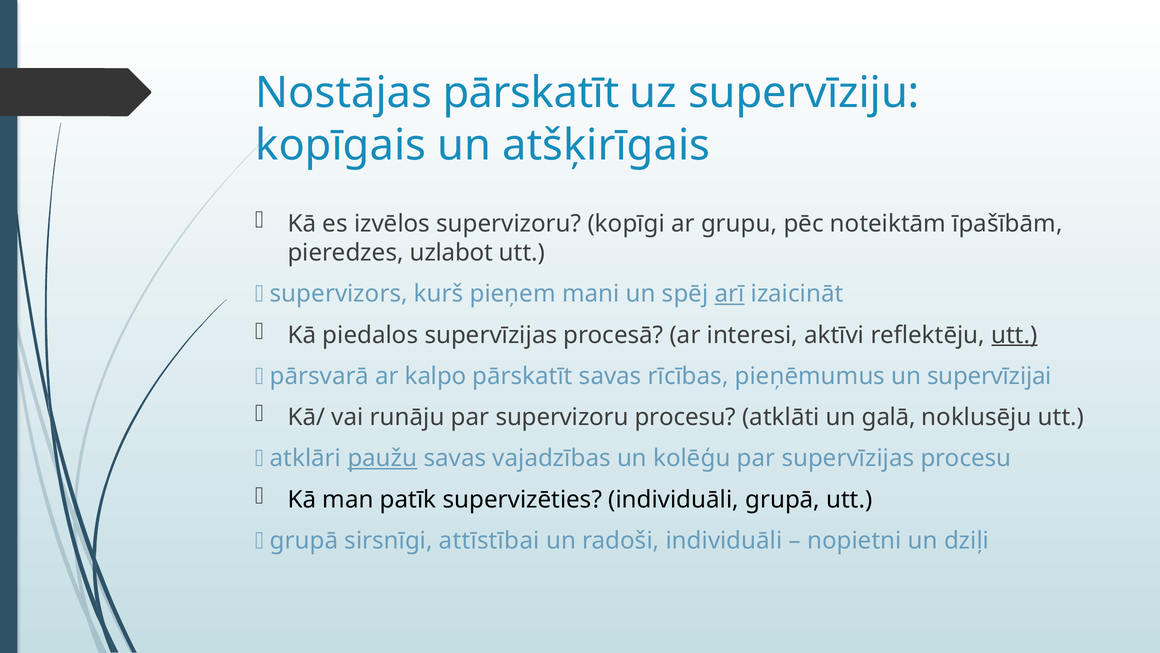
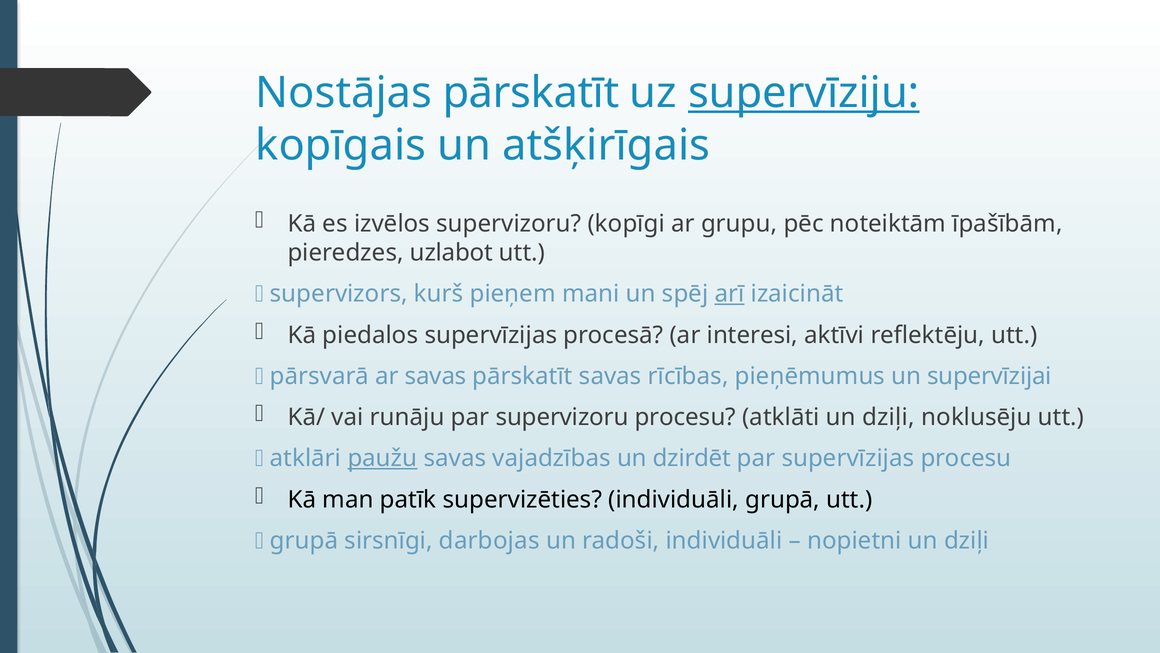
supervīziju underline: none -> present (804, 93)
utt underline: present -> none (1014, 335)
ar kalpo: kalpo -> savas (436, 376)
atklāti un galā: galā -> dziļi (889, 417)
kolēģu: kolēģu -> dzirdēt (692, 458)
attīstībai: attīstībai -> darbojas (489, 540)
